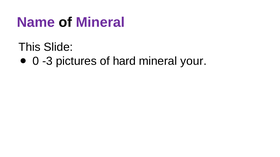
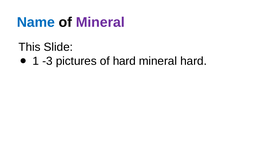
Name colour: purple -> blue (36, 22)
0: 0 -> 1 (36, 61)
mineral your: your -> hard (194, 61)
